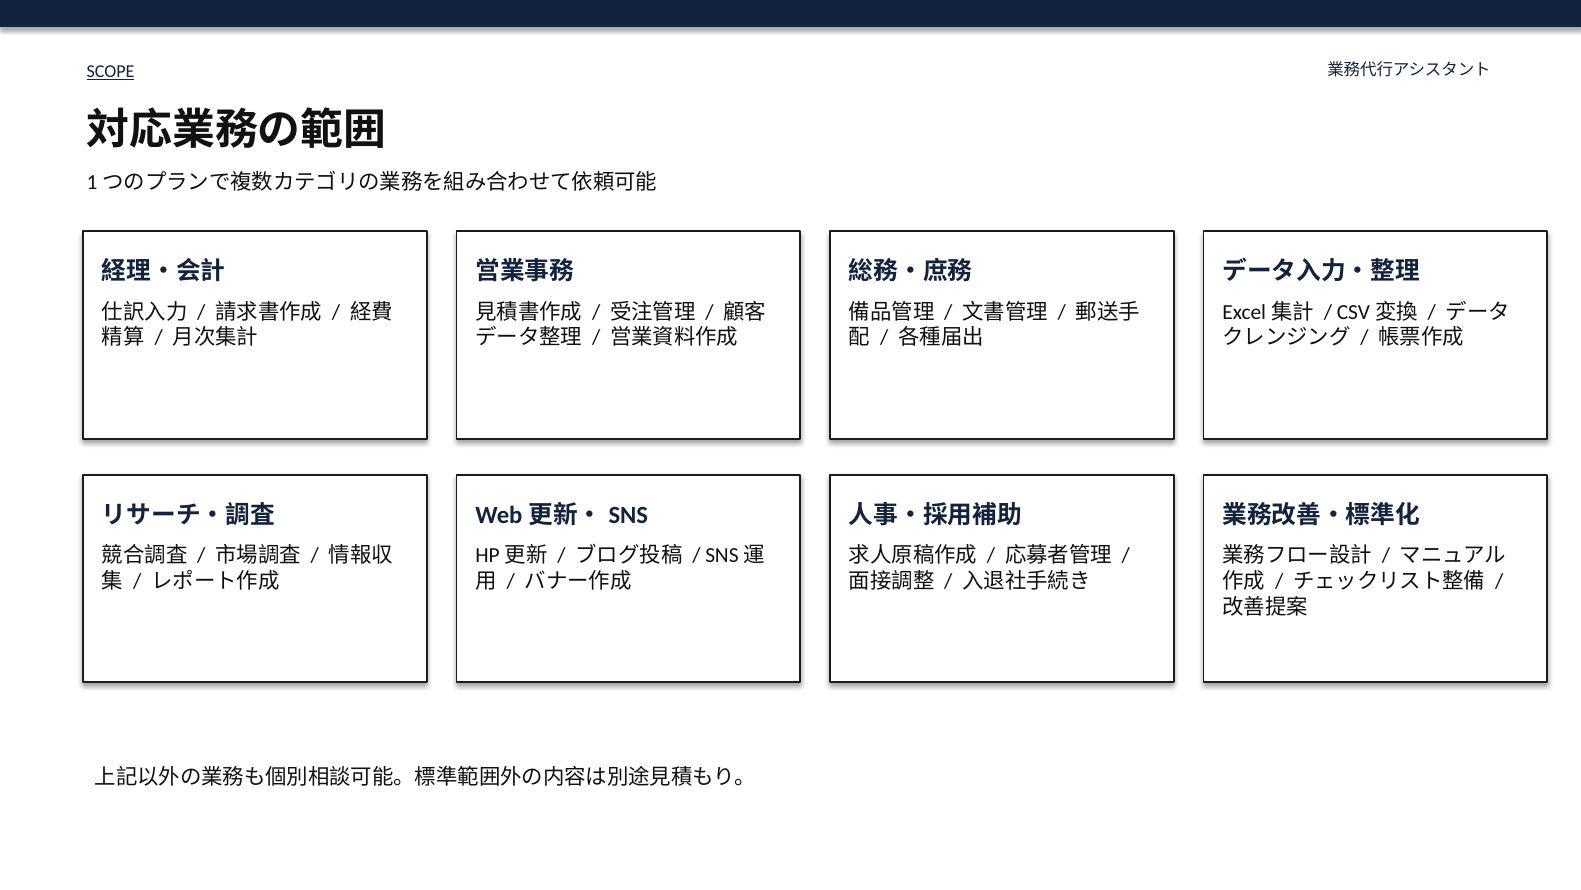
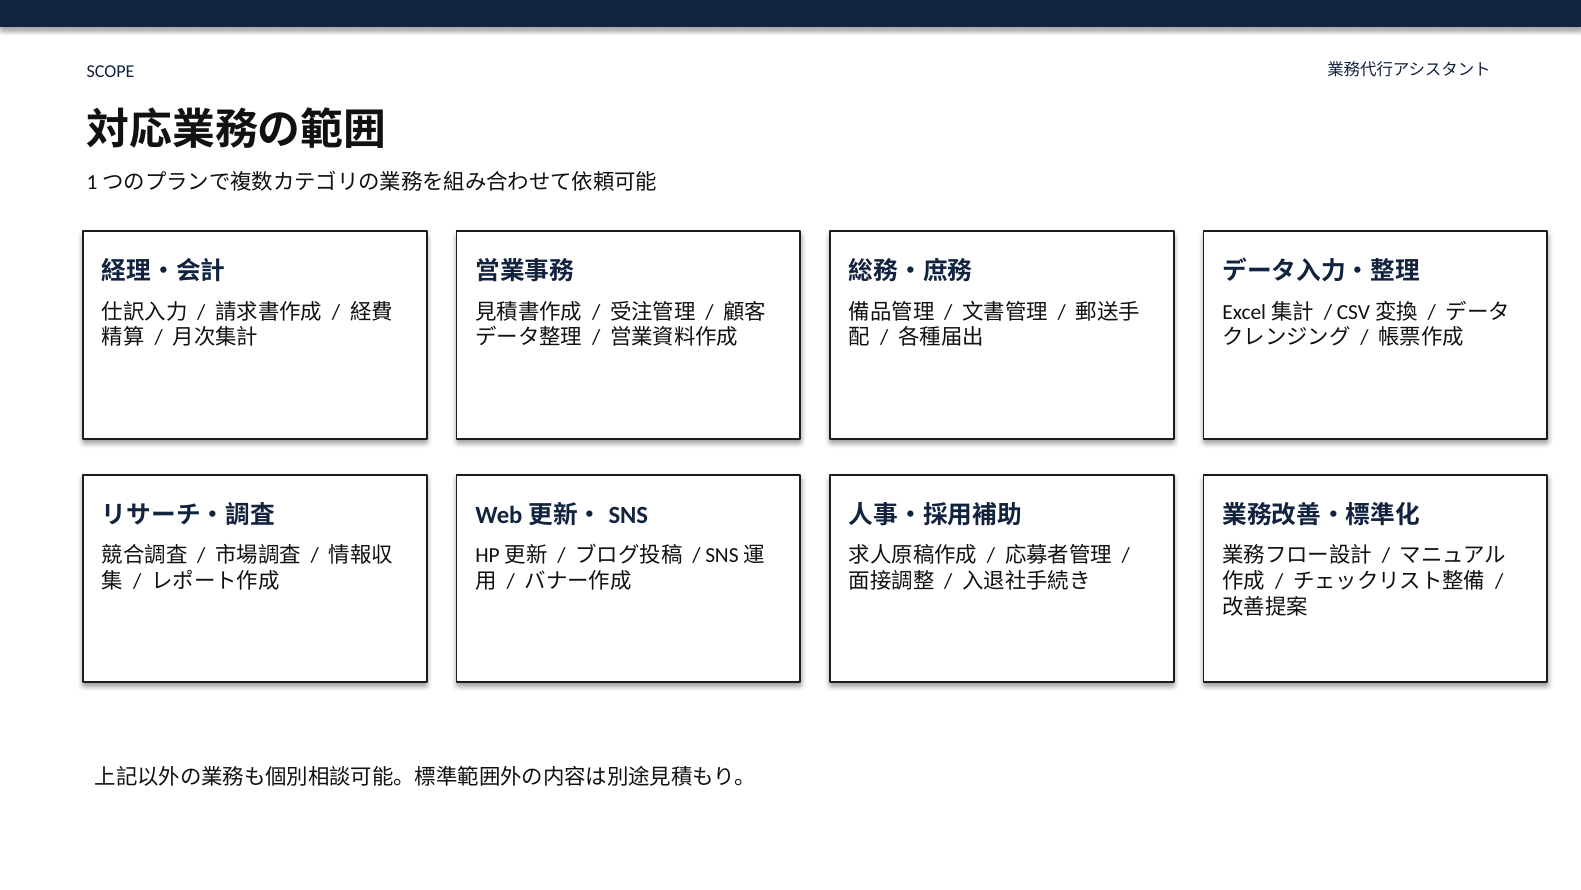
SCOPE underline: present -> none (110, 71)
